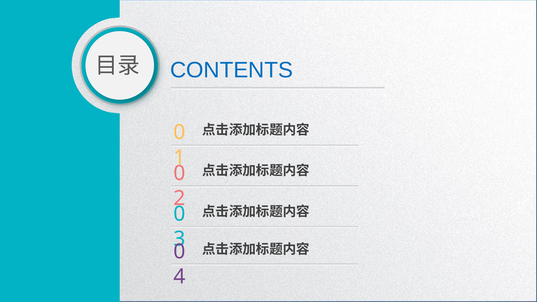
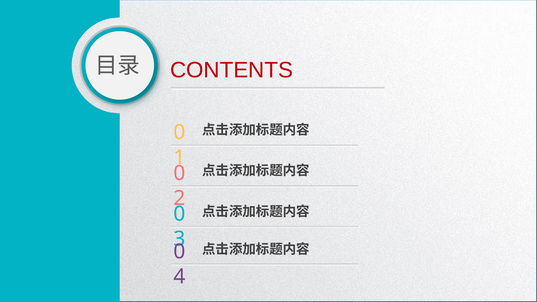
CONTENTS colour: blue -> red (232, 70)
